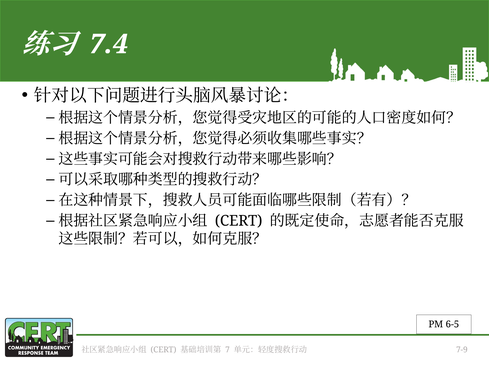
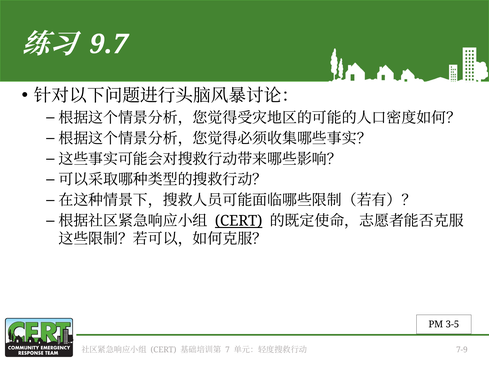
7.4: 7.4 -> 9.7 (109, 44)
CERT underline: none -> present (239, 221)
6-5: 6-5 -> 3-5 (452, 324)
